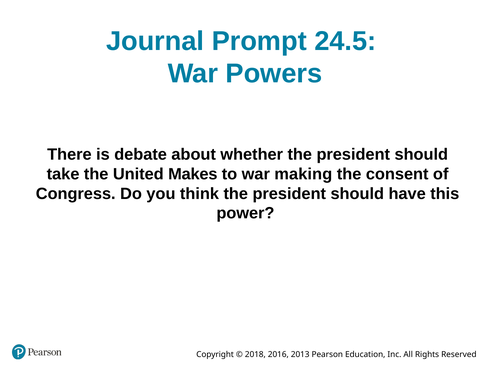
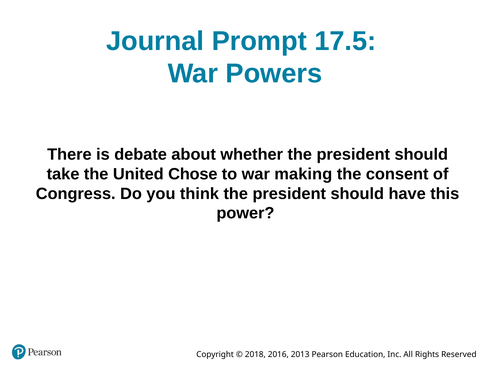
24.5: 24.5 -> 17.5 (345, 41)
Makes: Makes -> Chose (193, 174)
